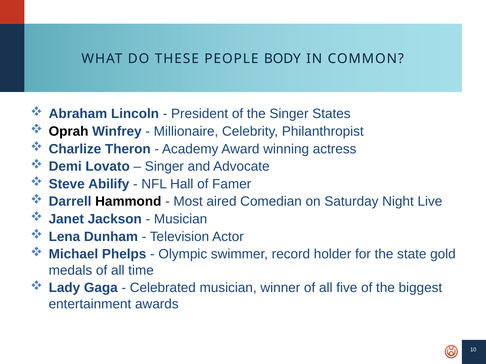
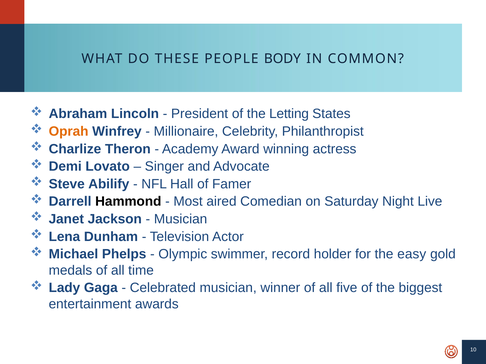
the Singer: Singer -> Letting (289, 114)
Oprah colour: black -> orange (69, 132)
state: state -> easy (412, 254)
